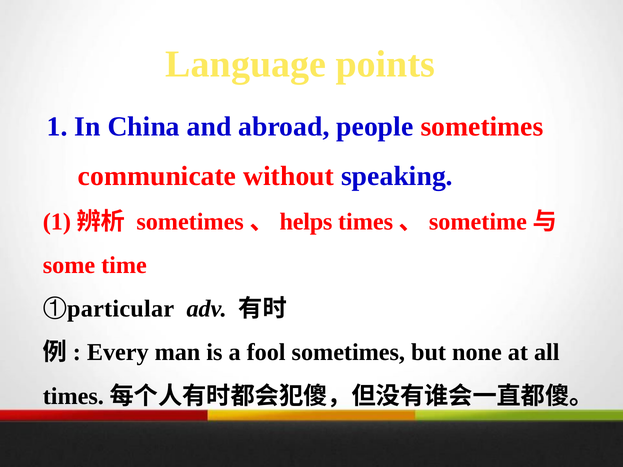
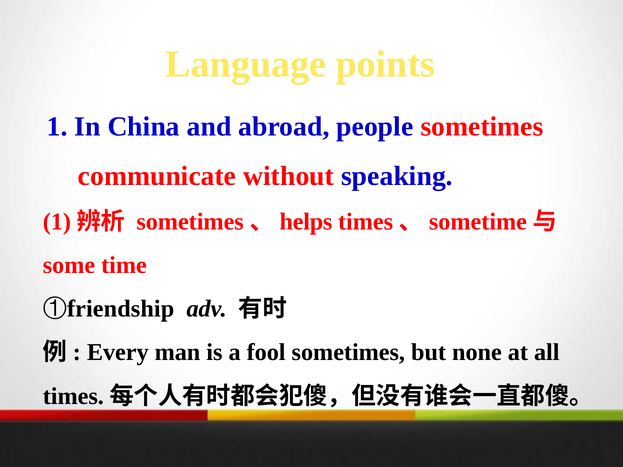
particular: particular -> friendship (121, 309)
